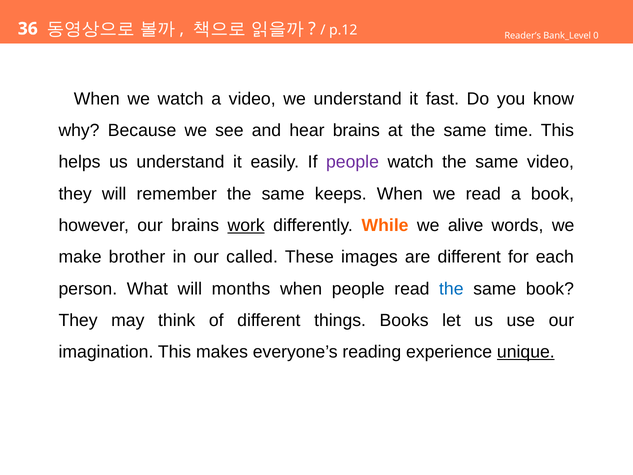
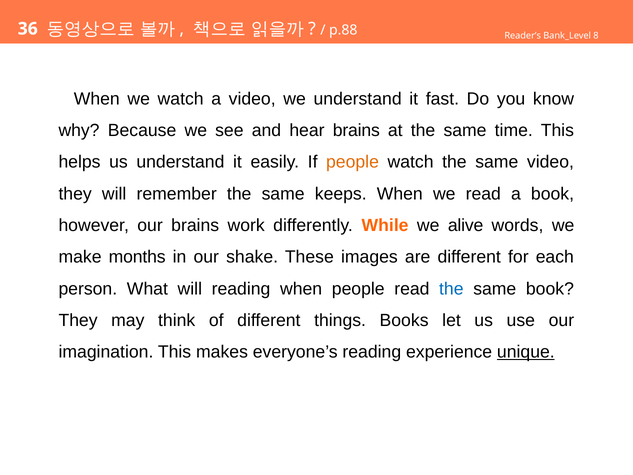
p.12: p.12 -> p.88 (343, 30)
0: 0 -> 8 (596, 36)
people colour: purple -> orange (353, 162)
work underline: present -> none (246, 225)
brother: brother -> months (137, 257)
called: called -> shake (252, 257)
will months: months -> reading (241, 289)
